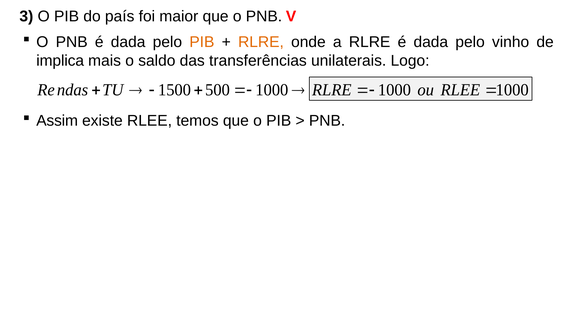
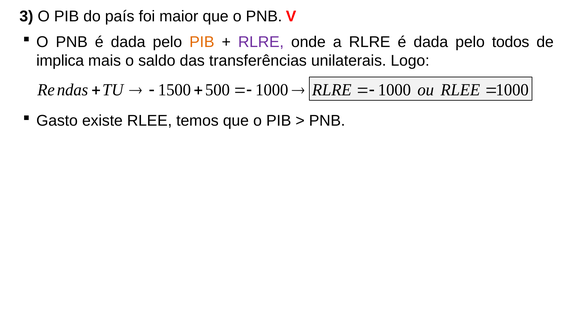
RLRE colour: orange -> purple (261, 42)
vinho: vinho -> todos (511, 42)
Assim: Assim -> Gasto (57, 121)
